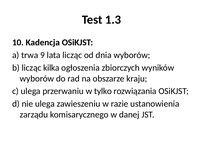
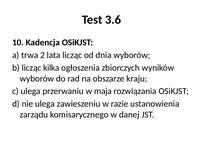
1.3: 1.3 -> 3.6 (113, 20)
9: 9 -> 2 (42, 55)
tylko: tylko -> maja (103, 91)
